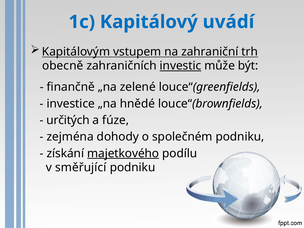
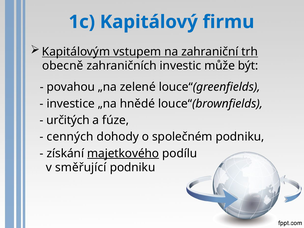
uvádí: uvádí -> firmu (228, 22)
investic underline: present -> none (180, 66)
finančně: finančně -> povahou (71, 87)
zejména: zejména -> cenných (70, 137)
